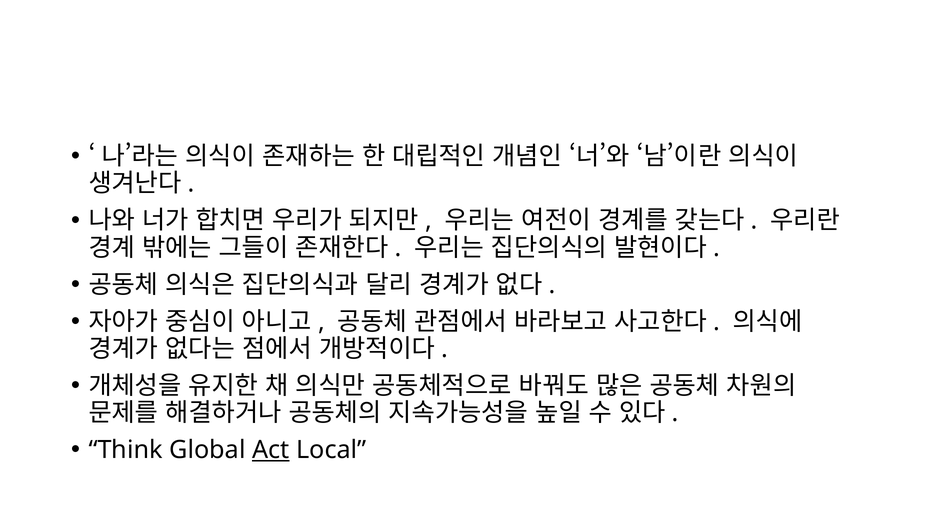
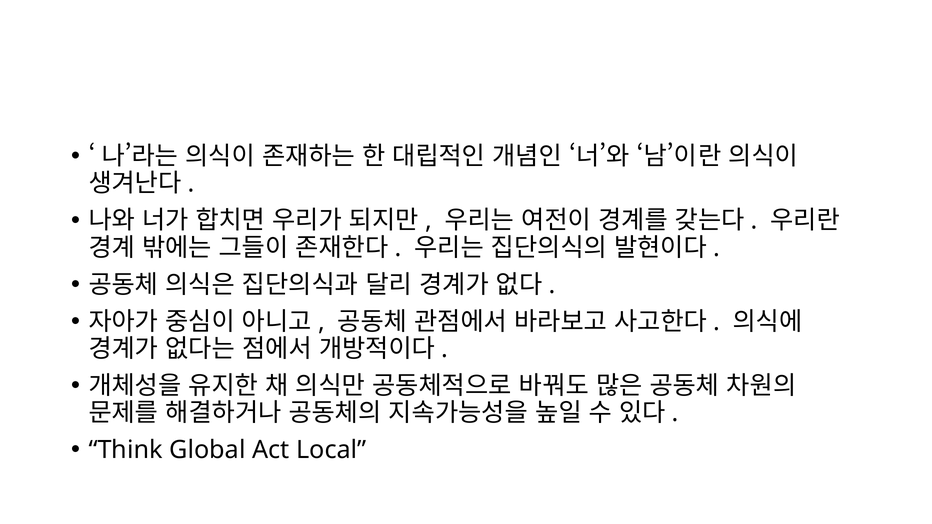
Act underline: present -> none (271, 450)
